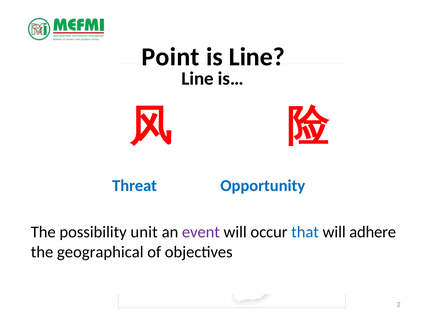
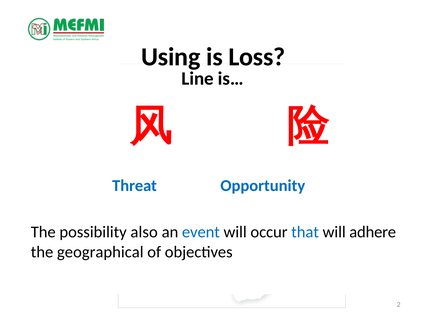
Point: Point -> Using (171, 57)
is Line: Line -> Loss (257, 57)
unit: unit -> also (144, 232)
event colour: purple -> blue (201, 232)
